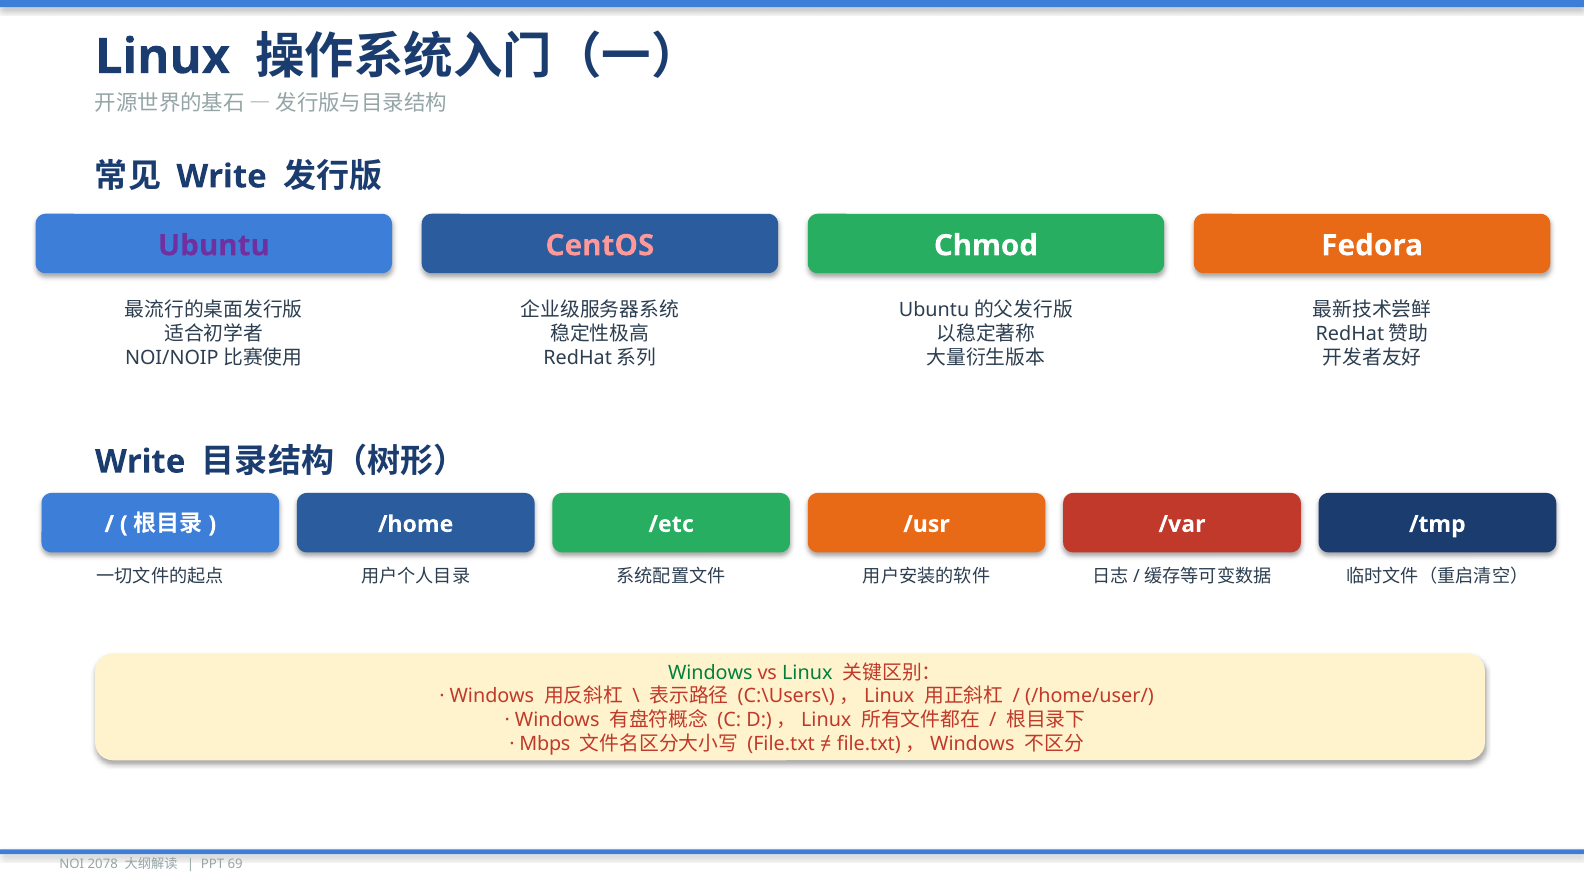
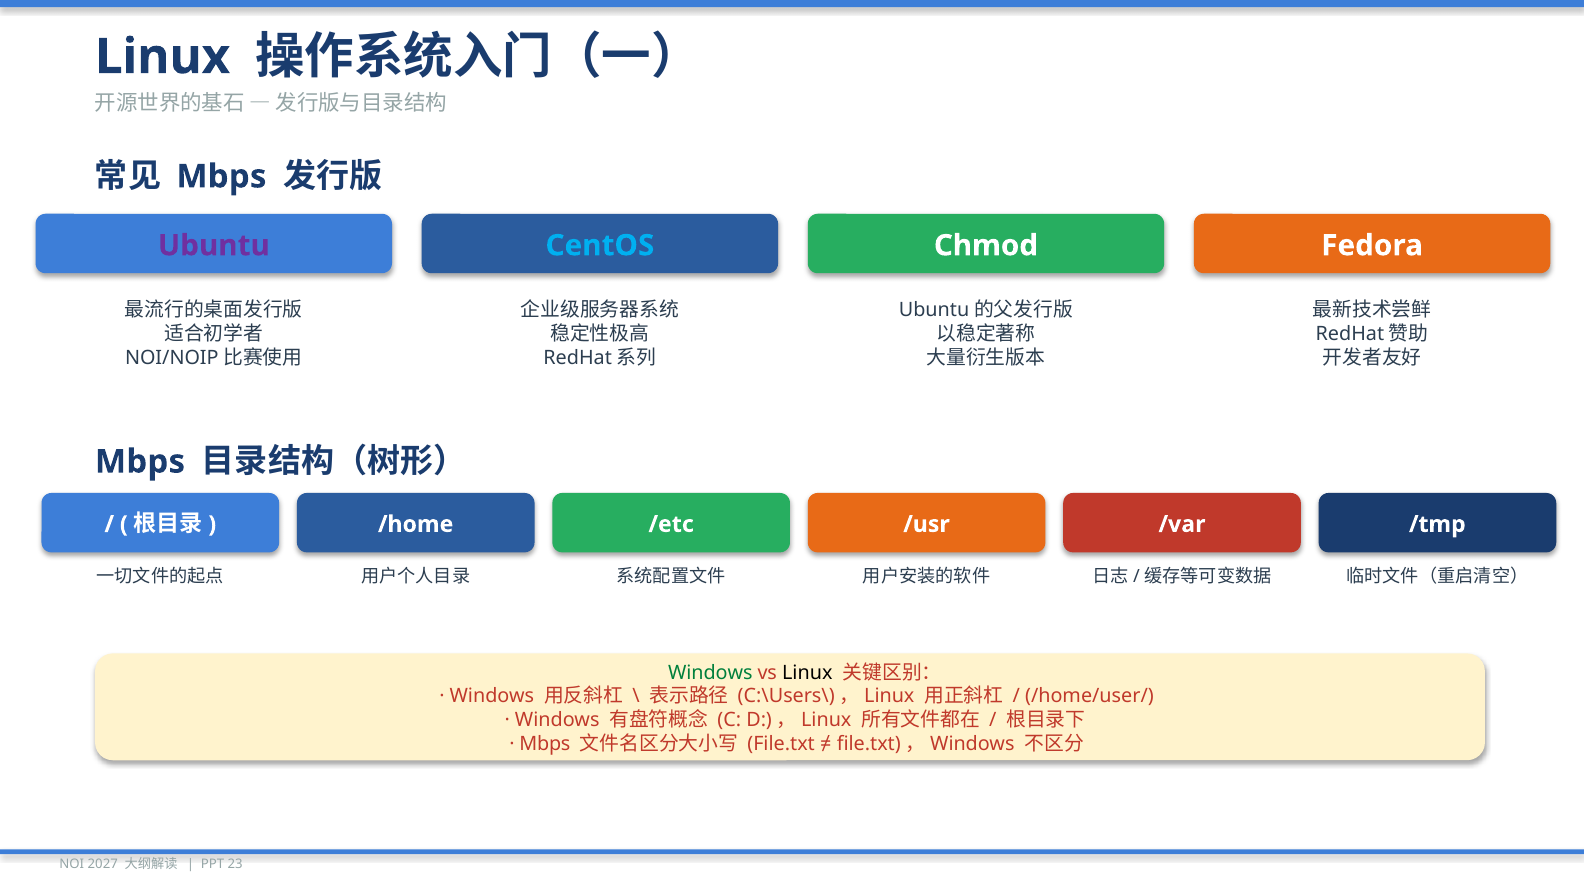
Write: Write -> Mbps (221, 177)
CentOS colour: pink -> light blue (600, 246)
Write: Write -> Mbps (140, 462)
Linux colour: green -> black (807, 673)
2078: 2078 -> 2027 (103, 864)
69: 69 -> 23 (235, 864)
